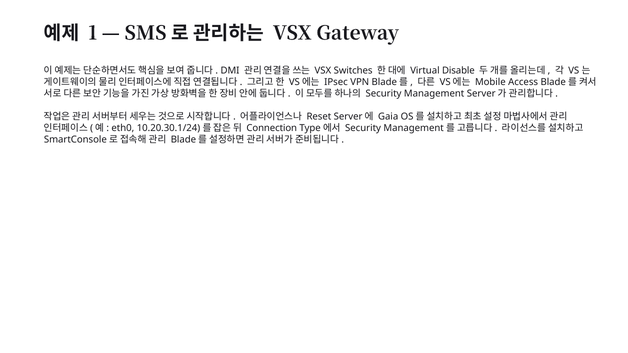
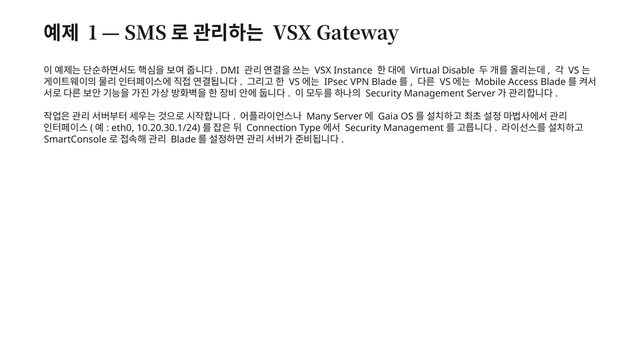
Switches: Switches -> Instance (353, 71)
Reset: Reset -> Many (319, 117)
